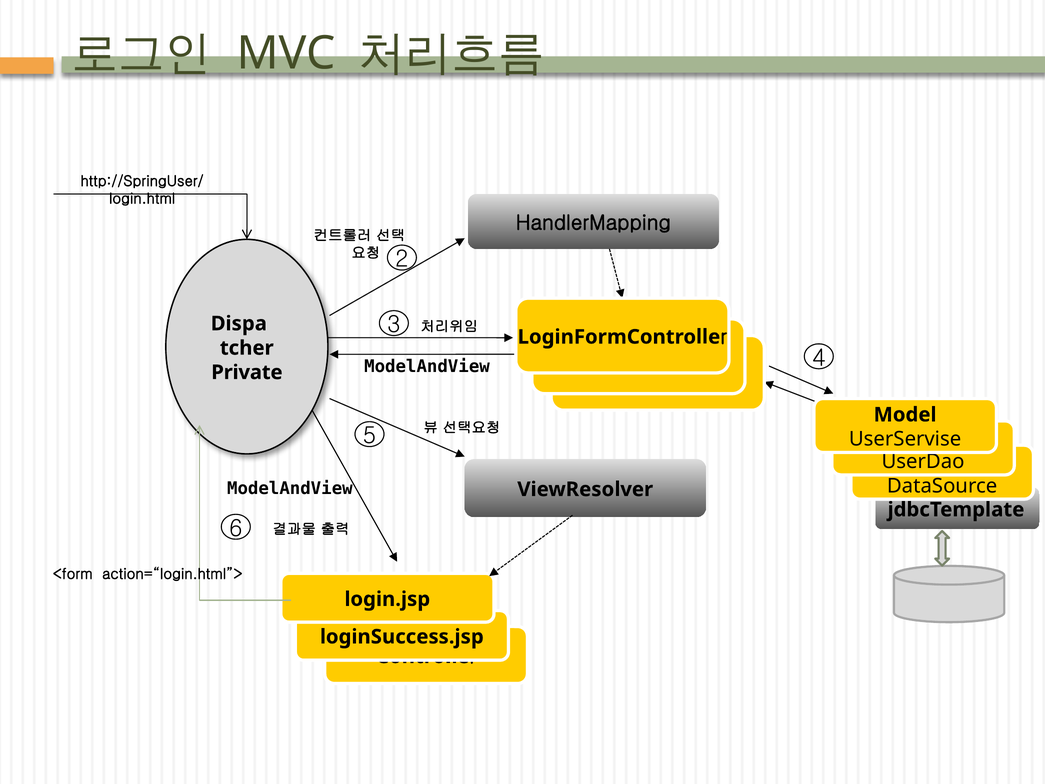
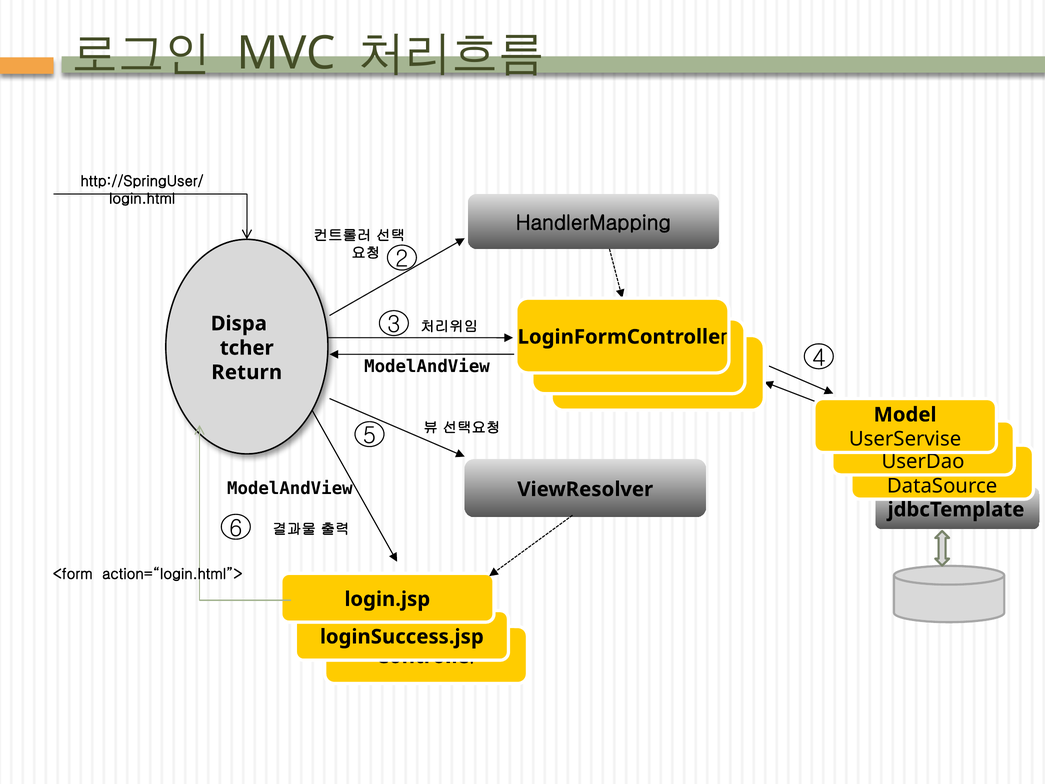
Private: Private -> Return (247, 372)
